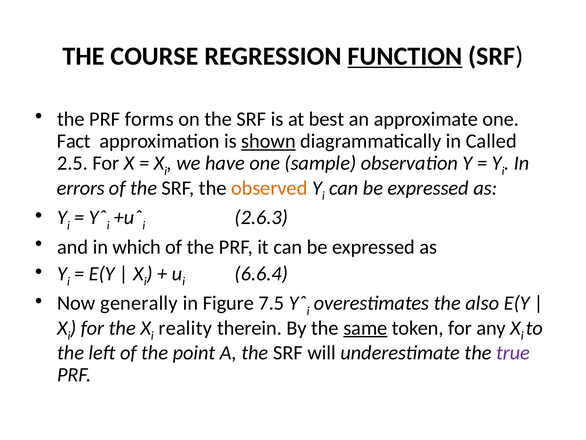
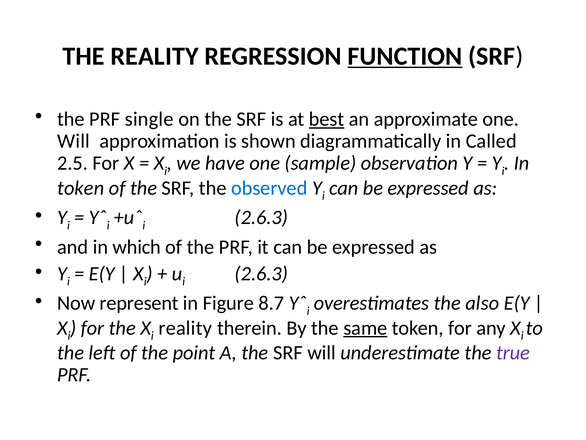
THE COURSE: COURSE -> REALITY (155, 56)
forms: forms -> single (149, 119)
best underline: none -> present (327, 119)
Fact: Fact -> Will (74, 141)
shown underline: present -> none (269, 141)
errors: errors -> token (81, 188)
observed colour: orange -> blue (269, 188)
6.6.4: 6.6.4 -> 2.6.3 (261, 273)
generally: generally -> represent (139, 303)
7.5: 7.5 -> 8.7 (271, 303)
